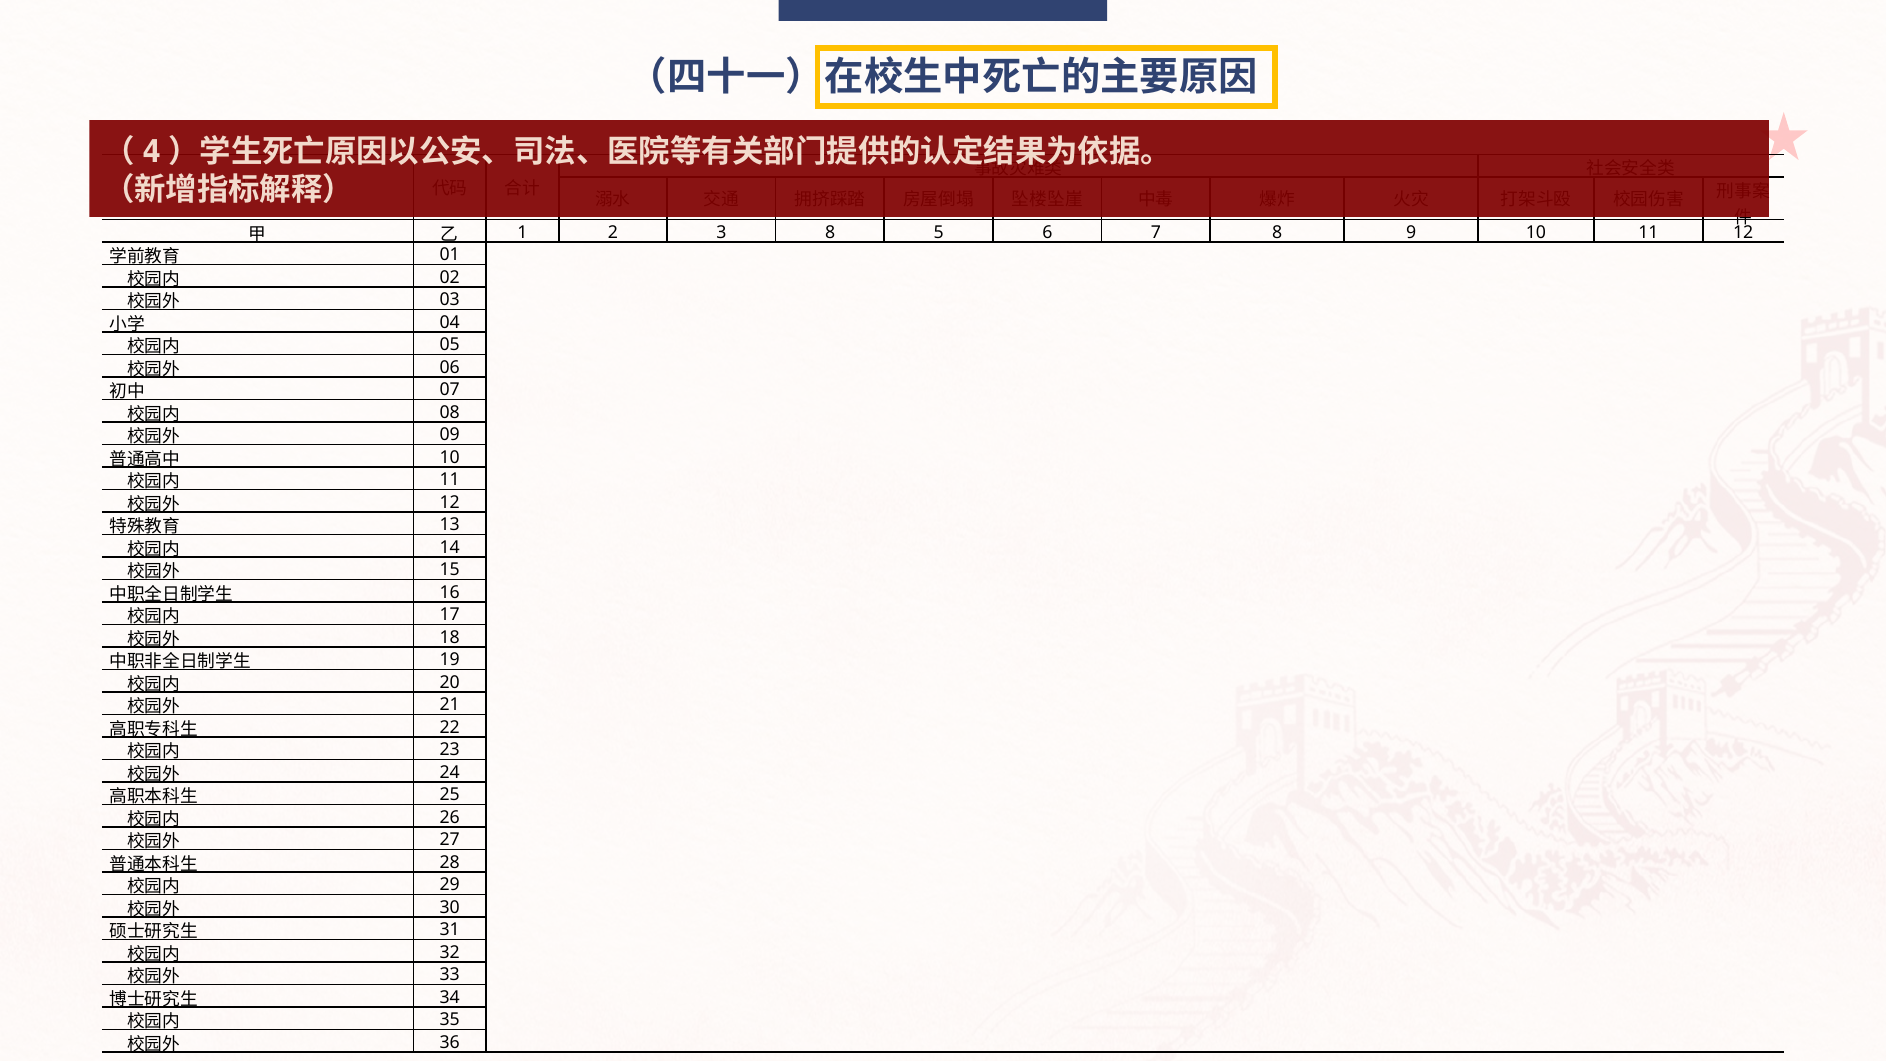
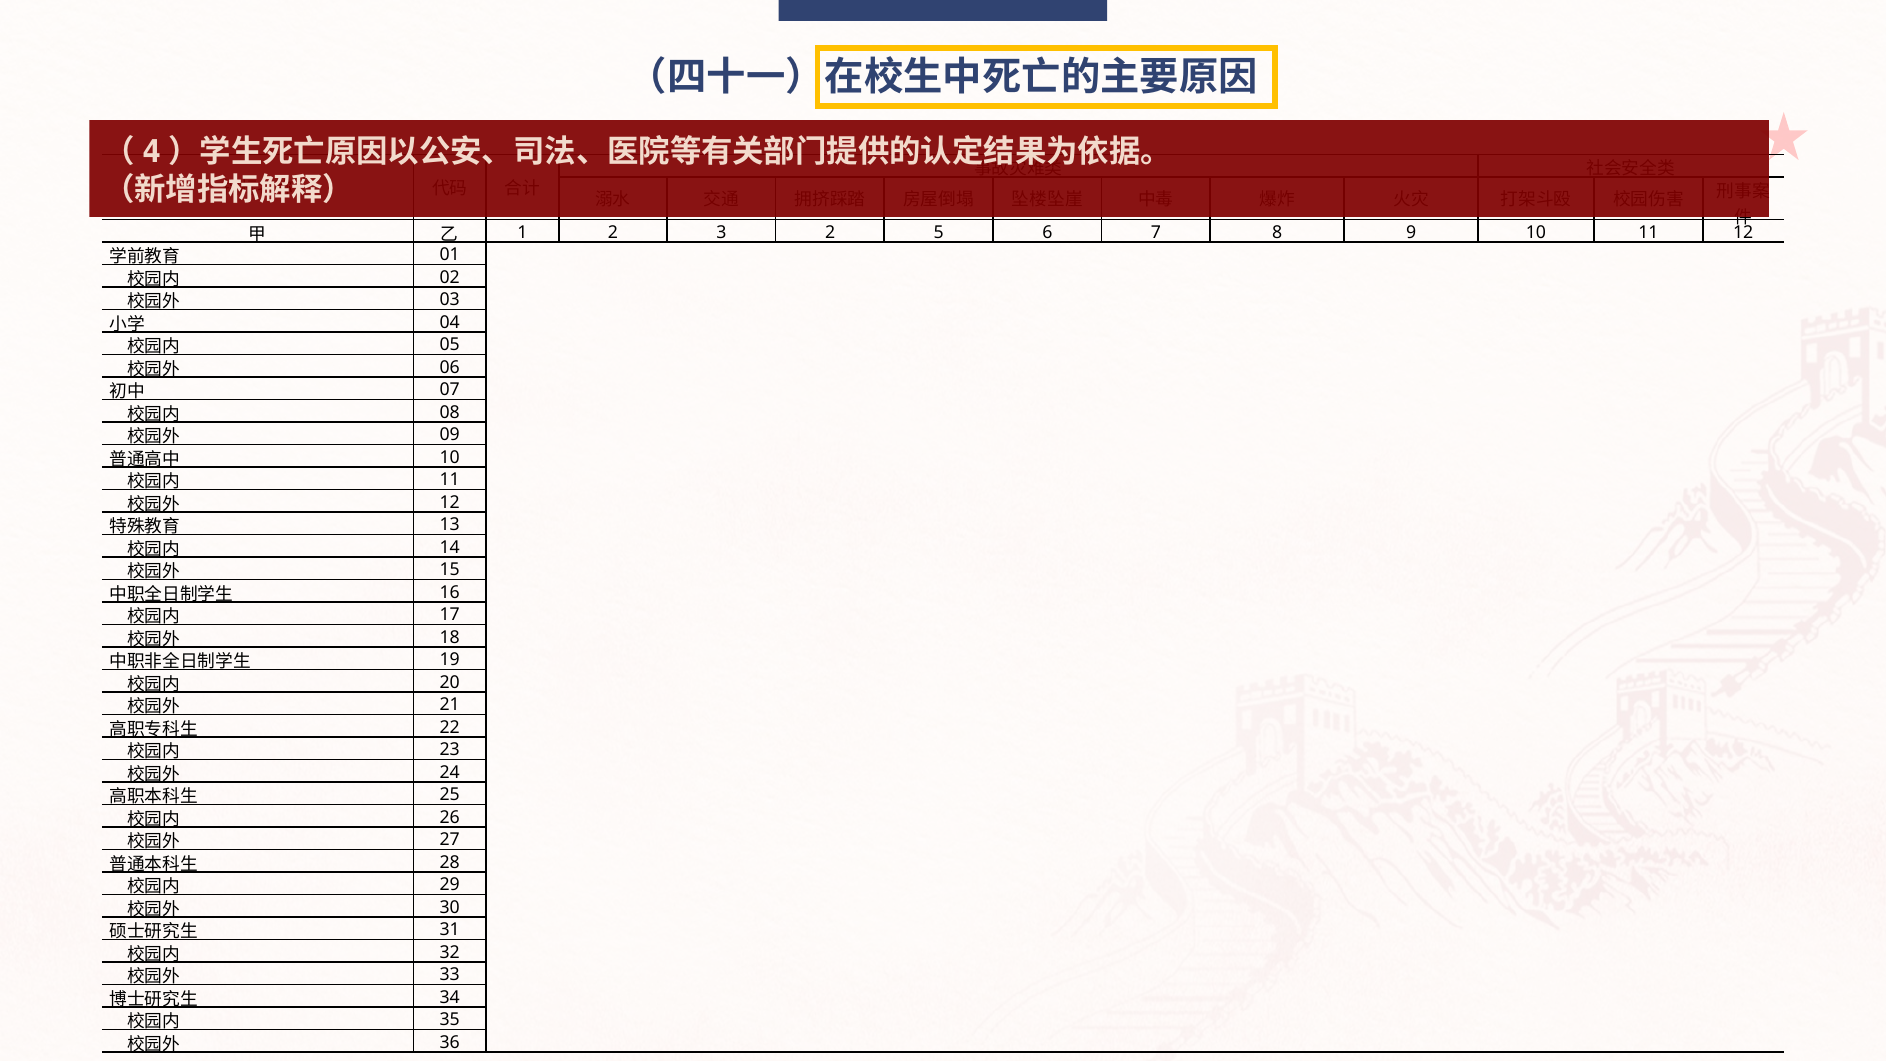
3 8: 8 -> 2 (830, 233)
